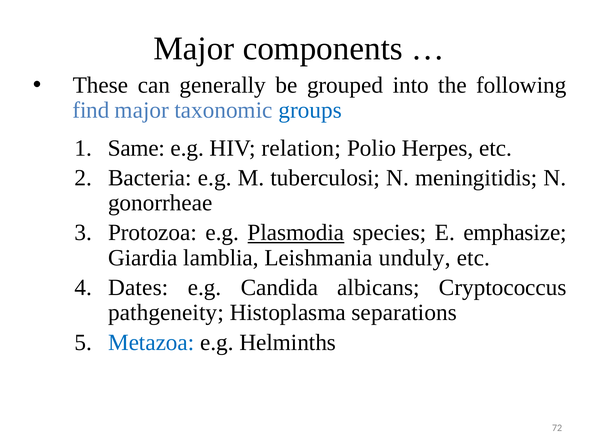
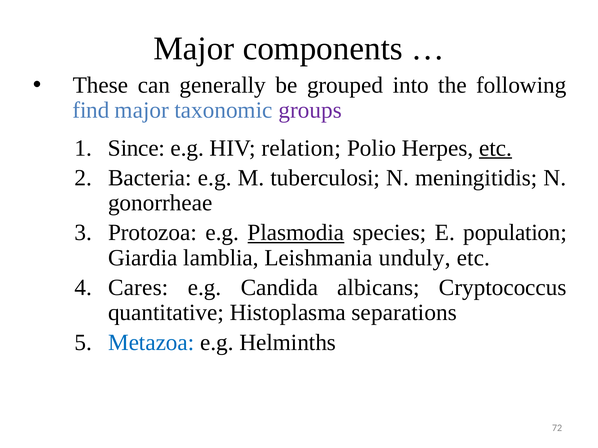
groups colour: blue -> purple (310, 110)
Same: Same -> Since (136, 148)
etc underline: none -> present (496, 148)
emphasize: emphasize -> population (515, 233)
Dates: Dates -> Cares (138, 288)
pathgeneity: pathgeneity -> quantitative (166, 313)
